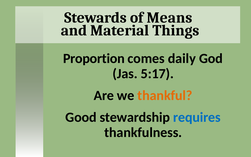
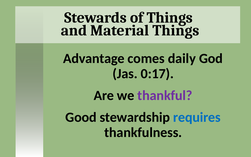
of Means: Means -> Things (170, 18)
Proportion: Proportion -> Advantage (94, 59)
5:17: 5:17 -> 0:17 (157, 74)
thankful colour: orange -> purple (165, 95)
